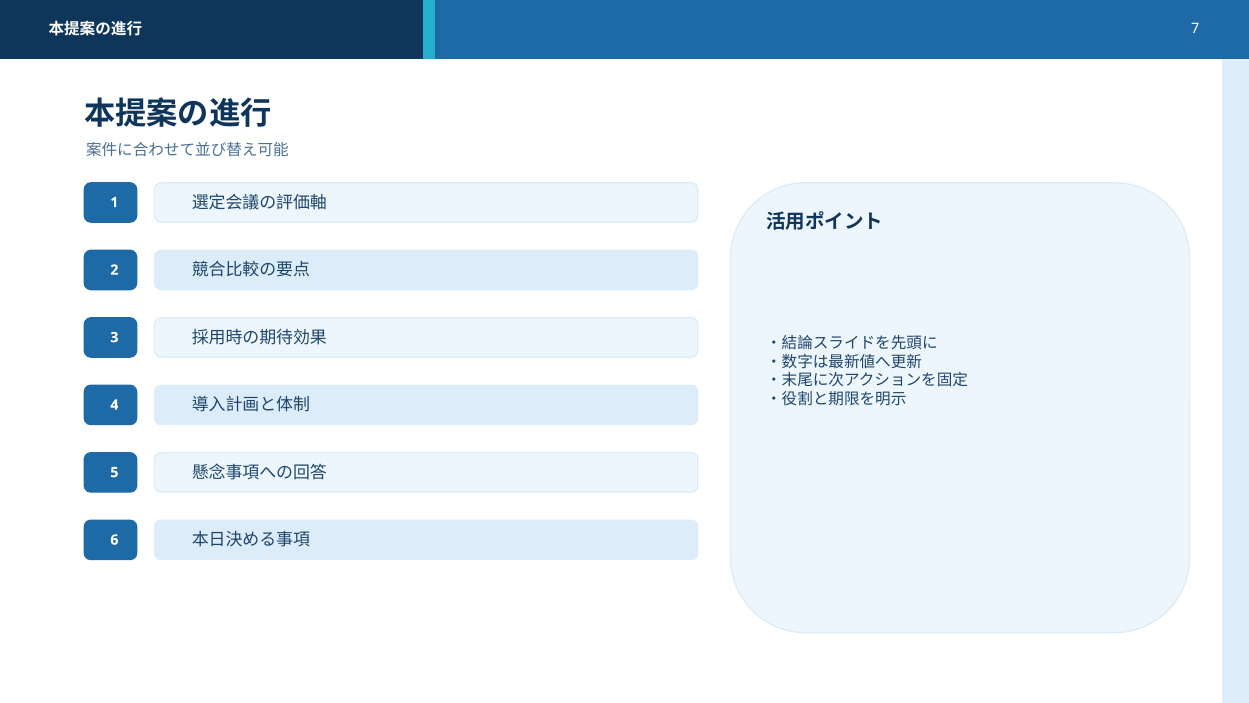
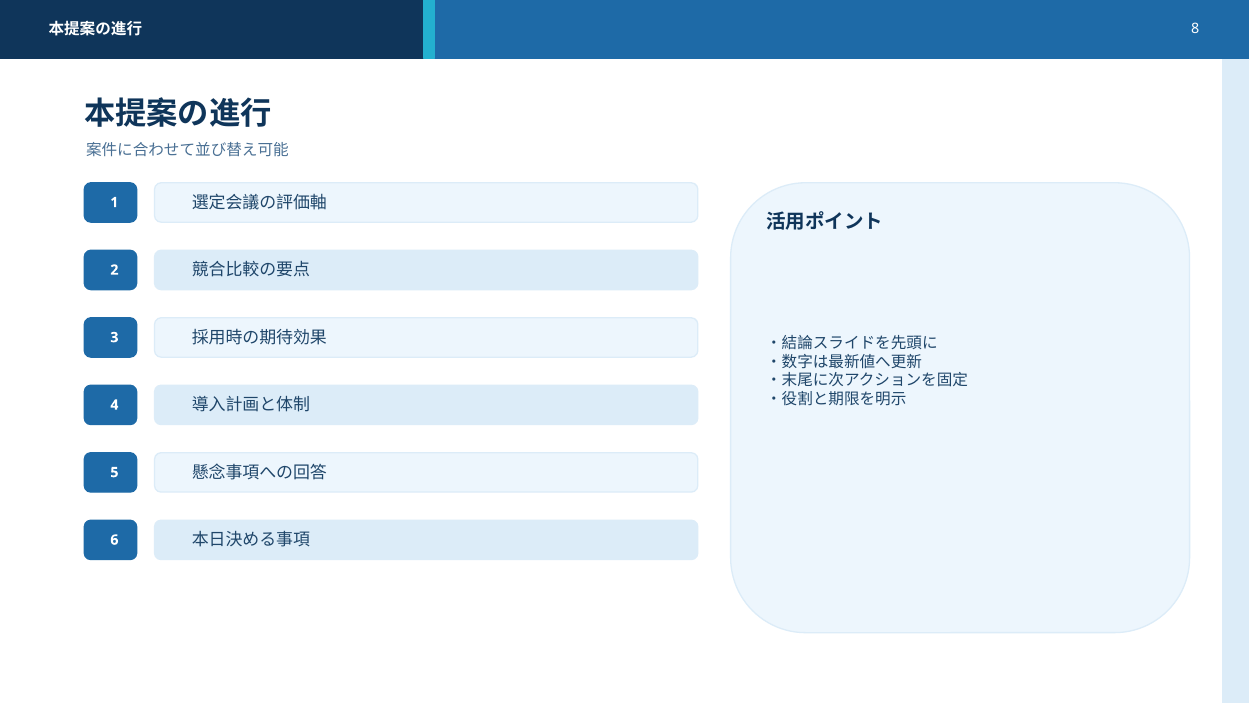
7: 7 -> 8 (1195, 29)
